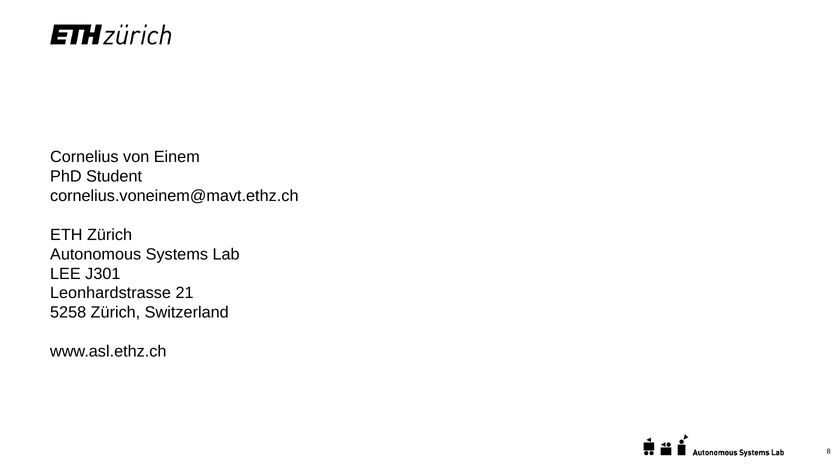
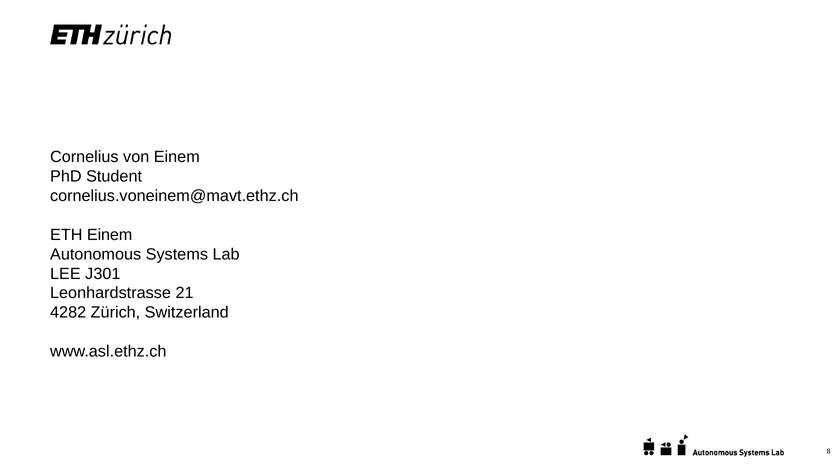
ETH Zürich: Zürich -> Einem (110, 235)
5258: 5258 -> 4282 (68, 313)
